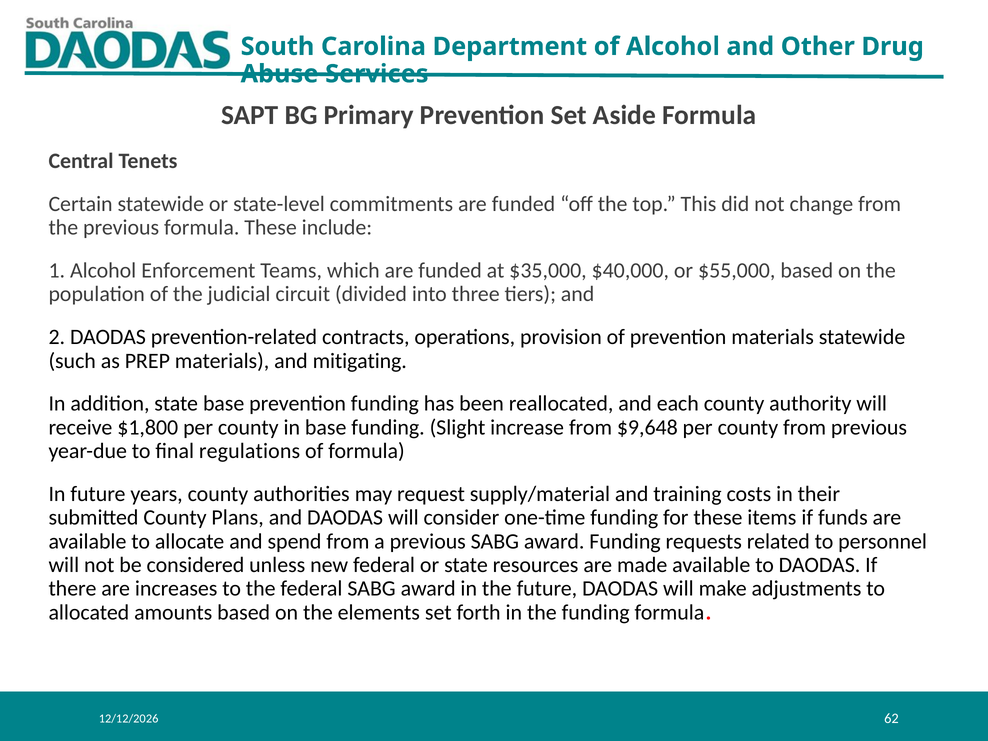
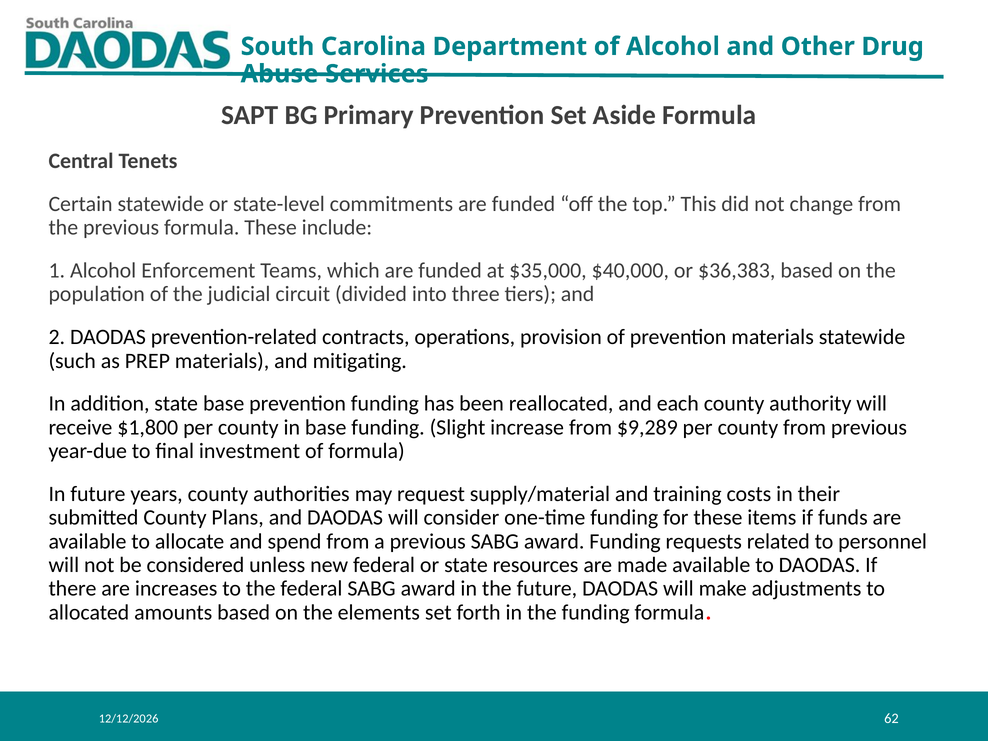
$55,000: $55,000 -> $36,383 (737, 270)
$9,648: $9,648 -> $9,289 (647, 427)
regulations: regulations -> investment (250, 451)
